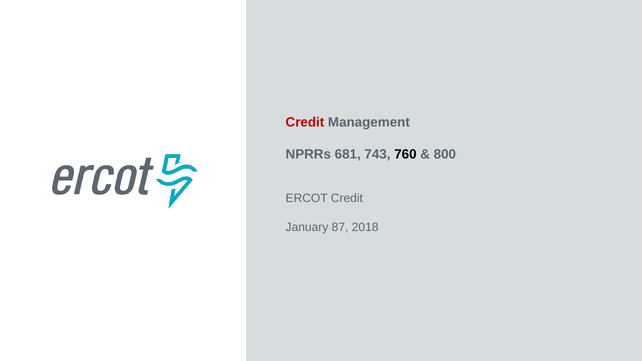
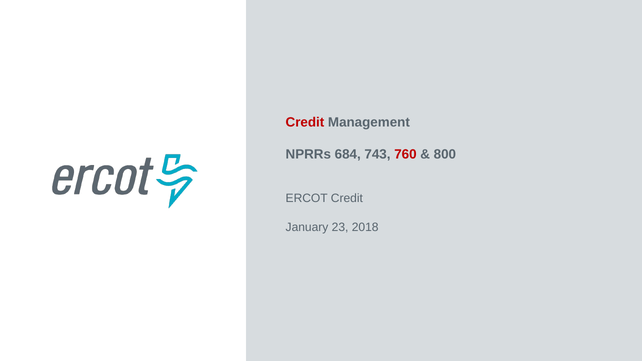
681: 681 -> 684 (348, 154)
760 colour: black -> red (405, 154)
87: 87 -> 23 (340, 227)
